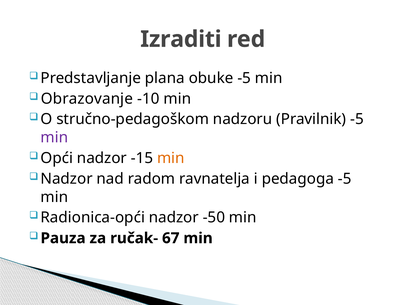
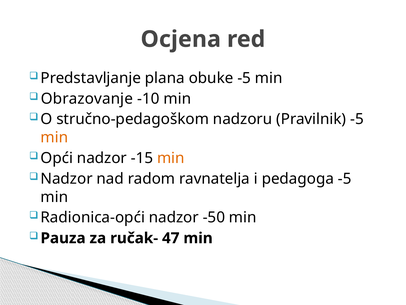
Izraditi: Izraditi -> Ocjena (181, 39)
min colour: purple -> orange (54, 137)
67: 67 -> 47 (171, 238)
